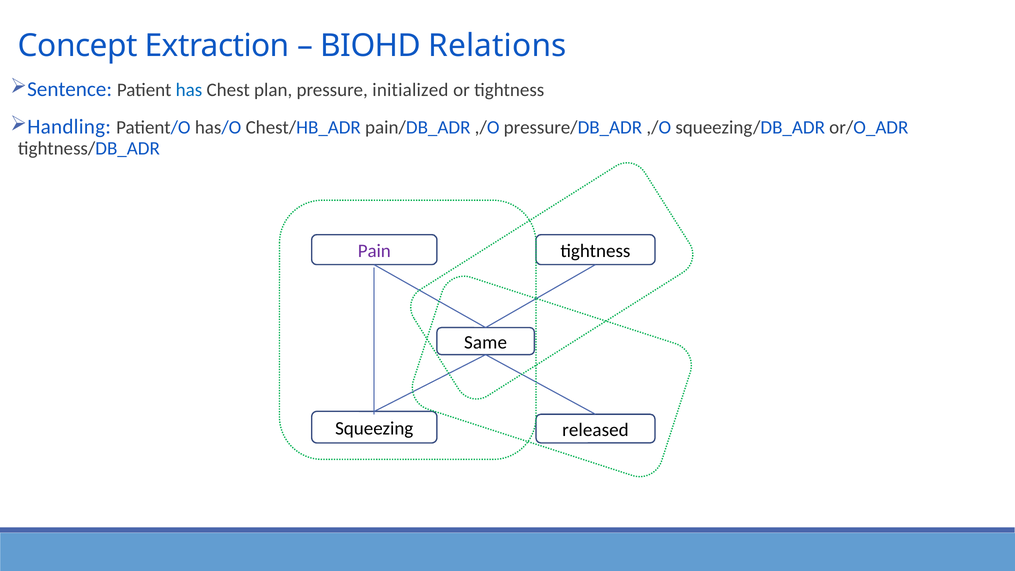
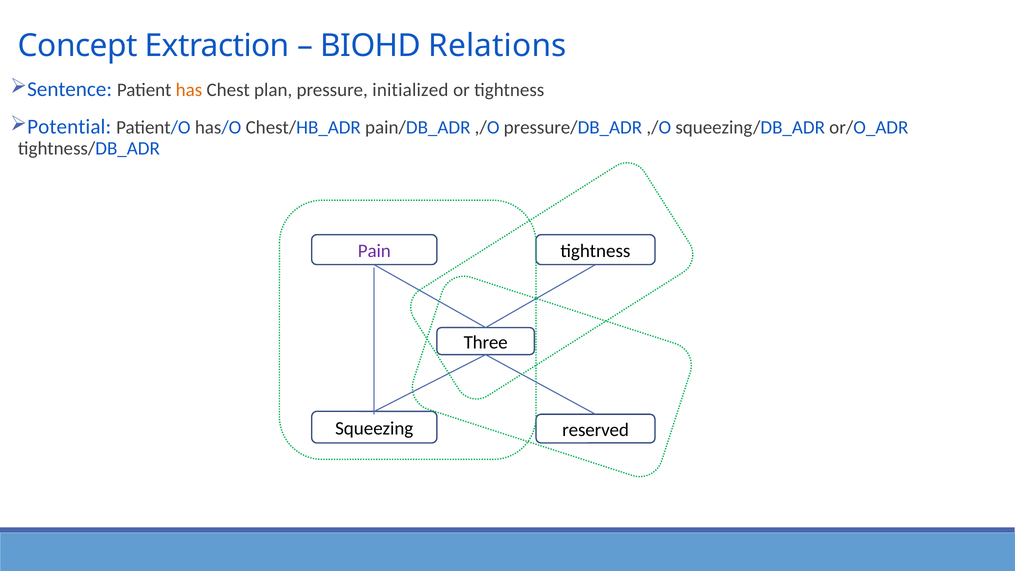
has colour: blue -> orange (189, 90)
Handling: Handling -> Potential (69, 127)
Same: Same -> Three (486, 342)
released: released -> reserved (596, 430)
